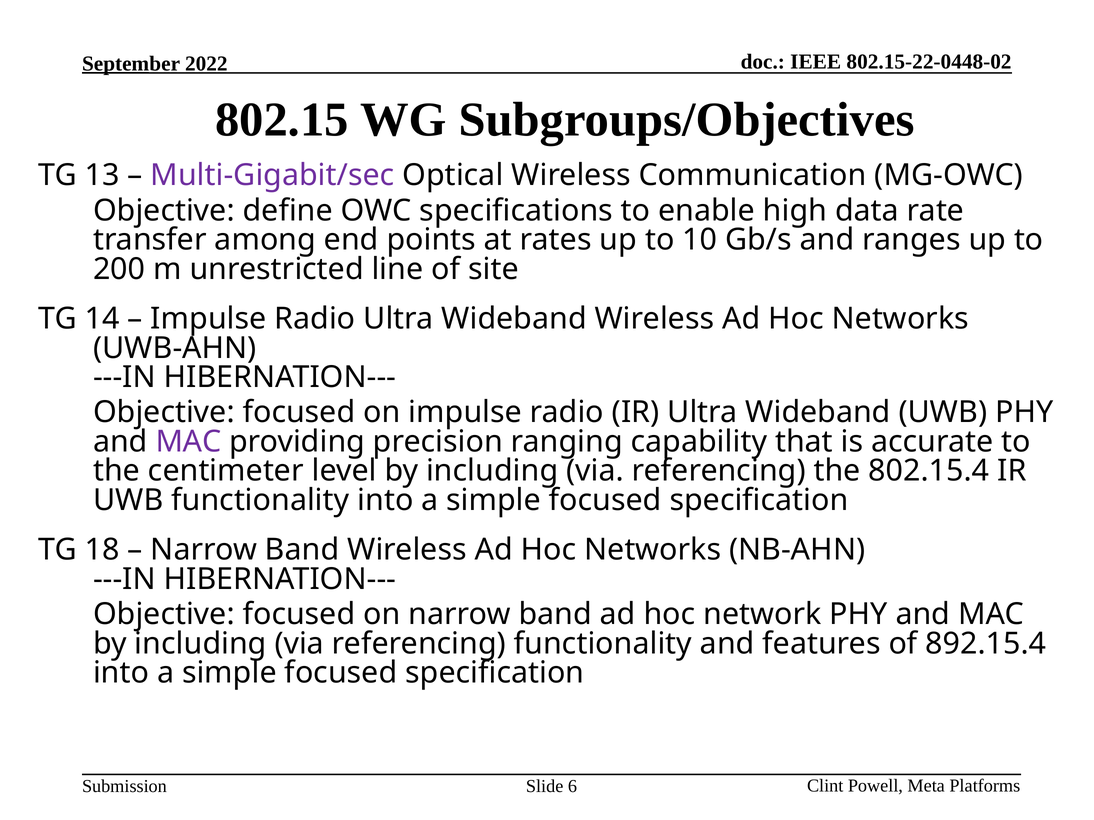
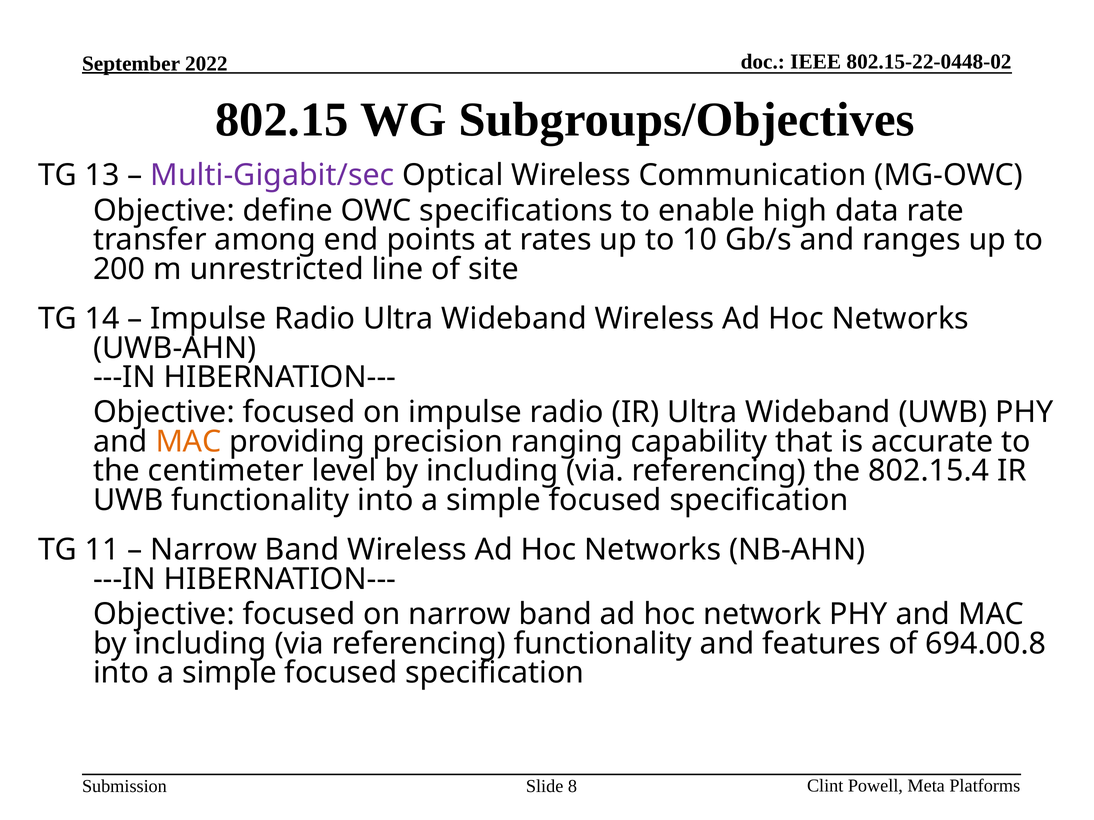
MAC colour: purple -> orange (188, 442)
18: 18 -> 11 (102, 550)
892.15.4: 892.15.4 -> 694.00.8 (986, 644)
6: 6 -> 8 (572, 787)
